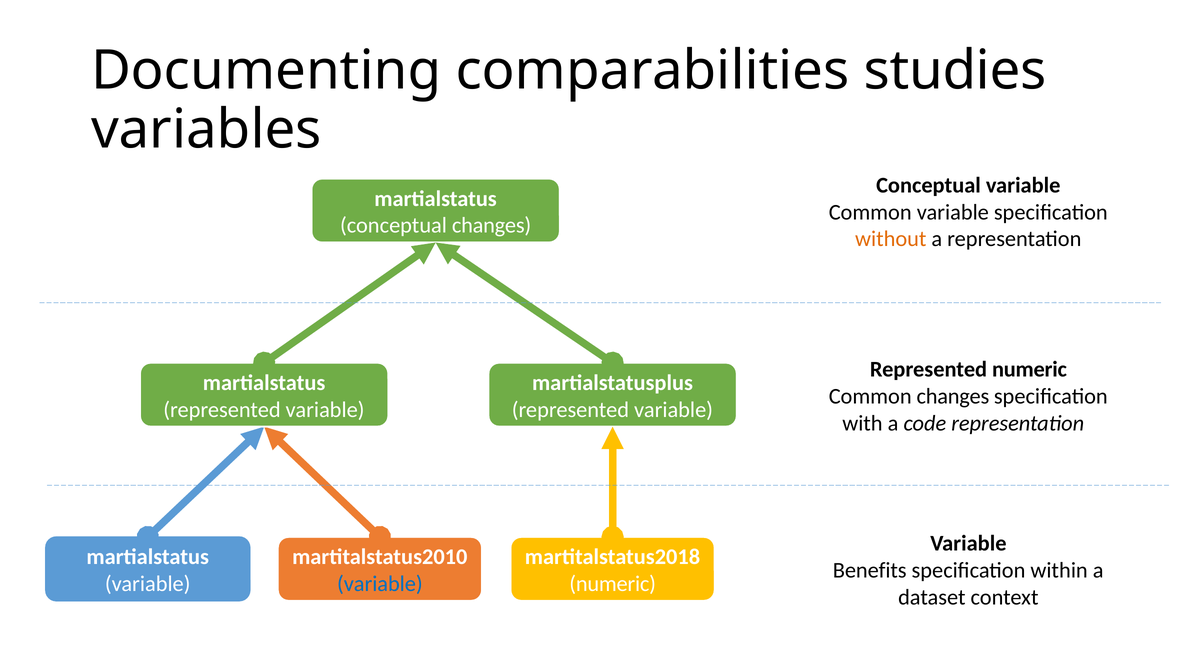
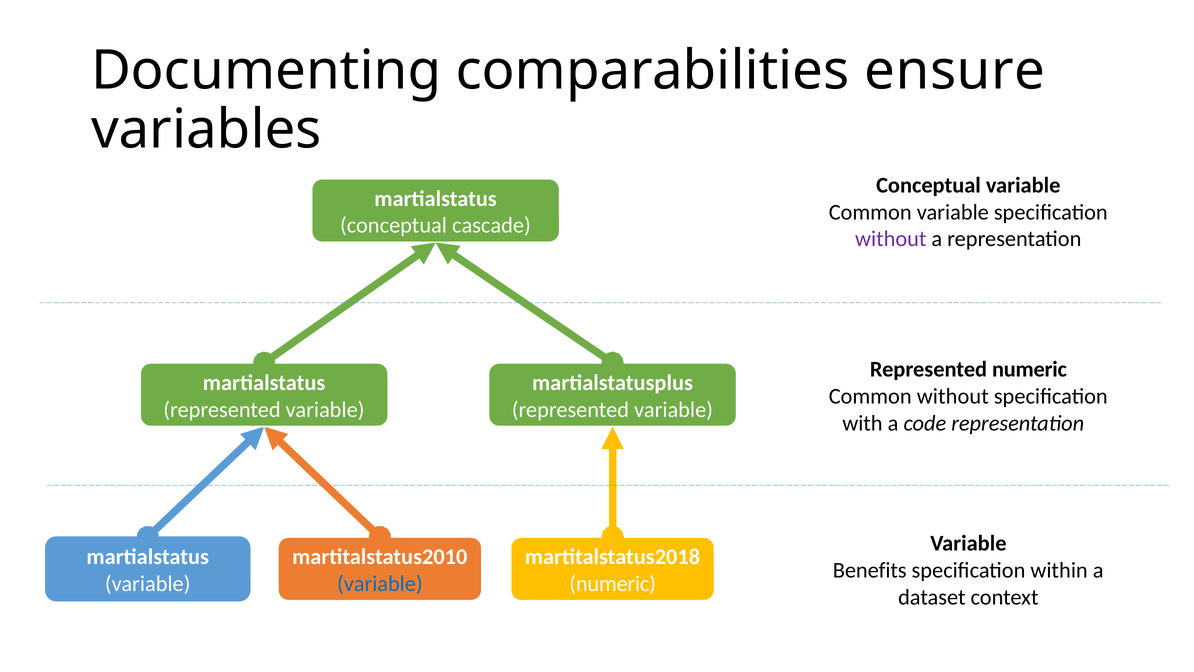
studies: studies -> ensure (955, 71)
conceptual changes: changes -> cascade (491, 225)
without colour: orange -> purple (891, 239)
Common changes: changes -> without (953, 396)
